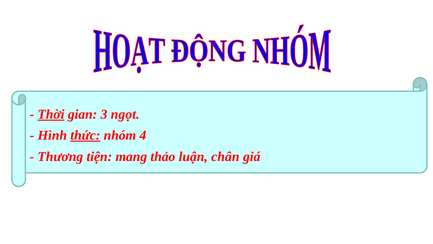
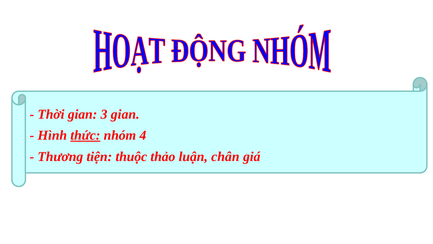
Thời underline: present -> none (51, 114)
3 ngọt: ngọt -> gian (125, 114)
mang: mang -> thuộc (131, 156)
